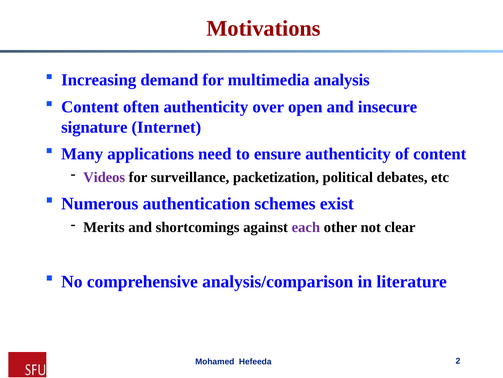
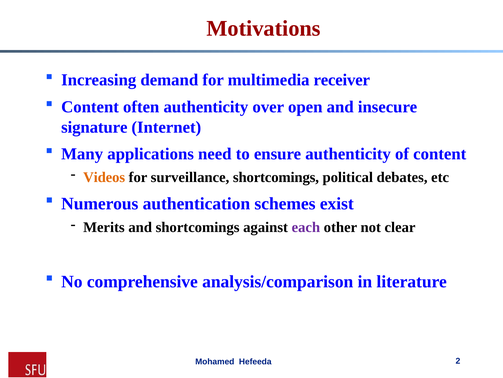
analysis: analysis -> receiver (342, 80)
Videos colour: purple -> orange (104, 177)
surveillance packetization: packetization -> shortcomings (276, 177)
